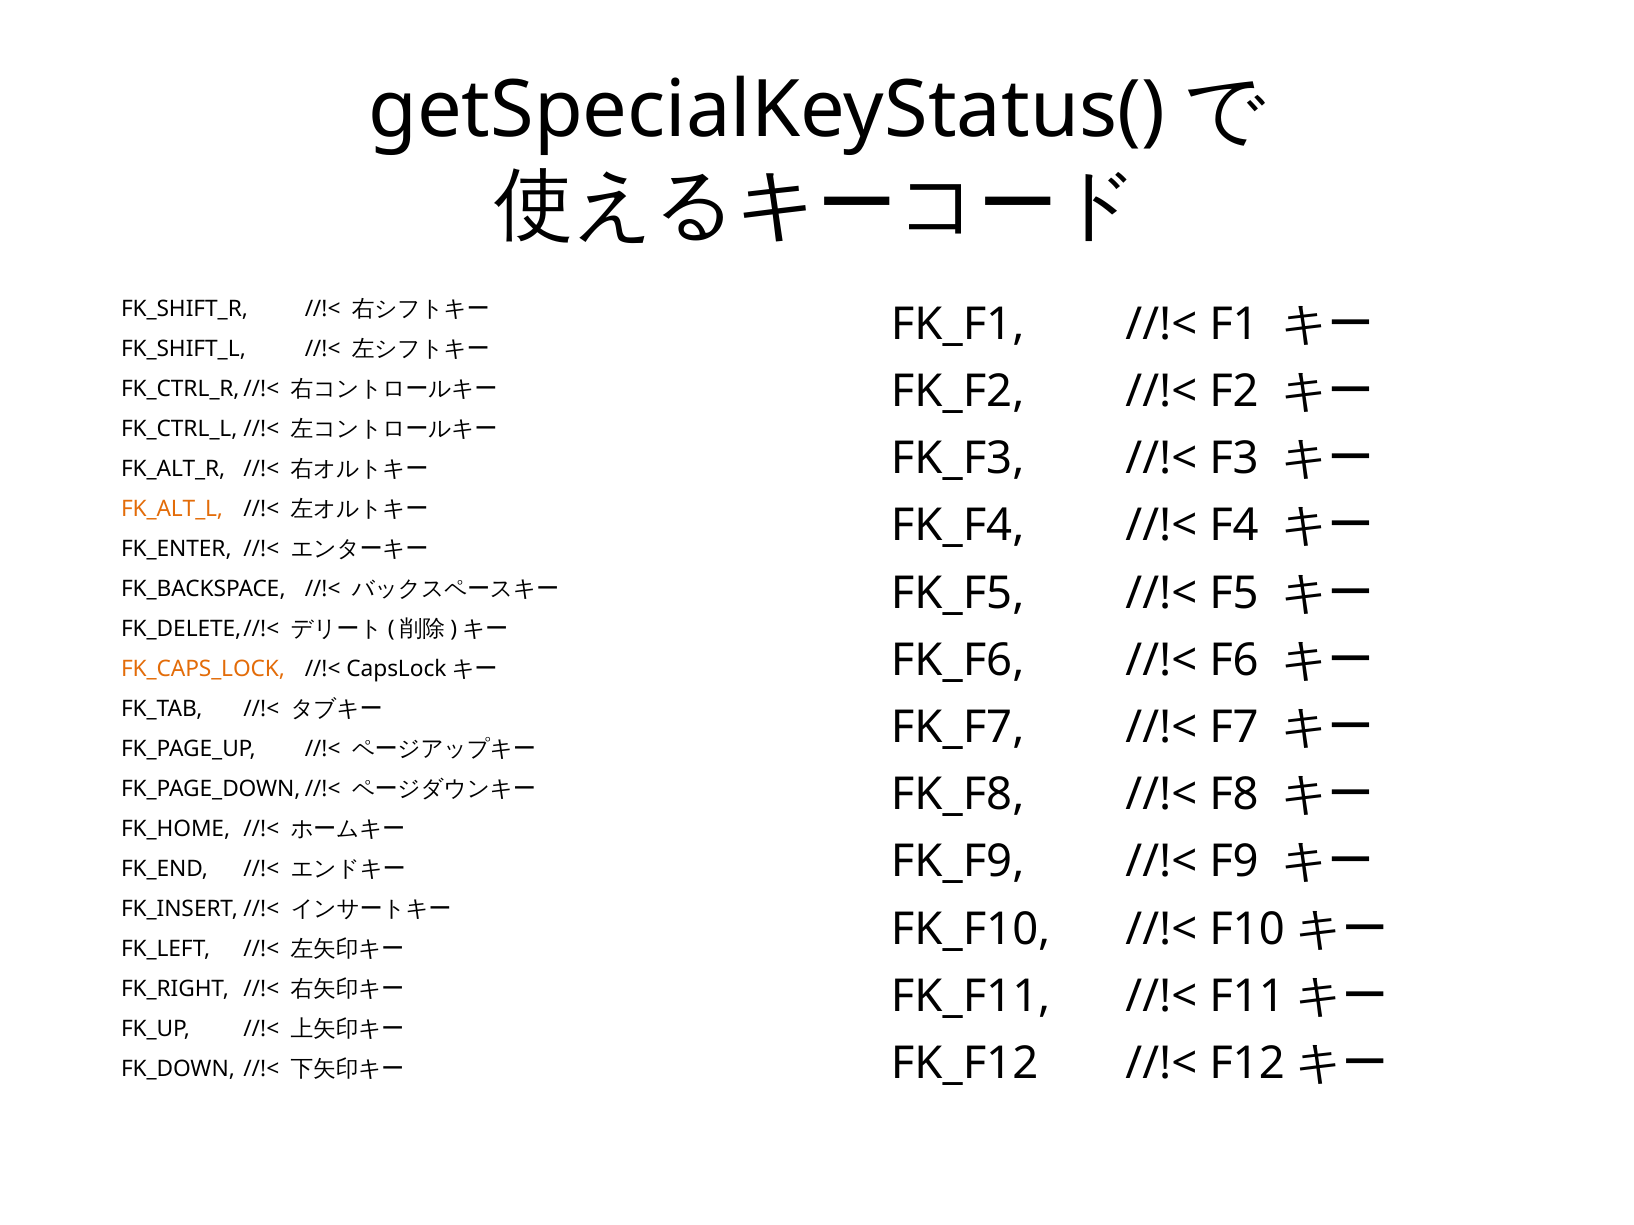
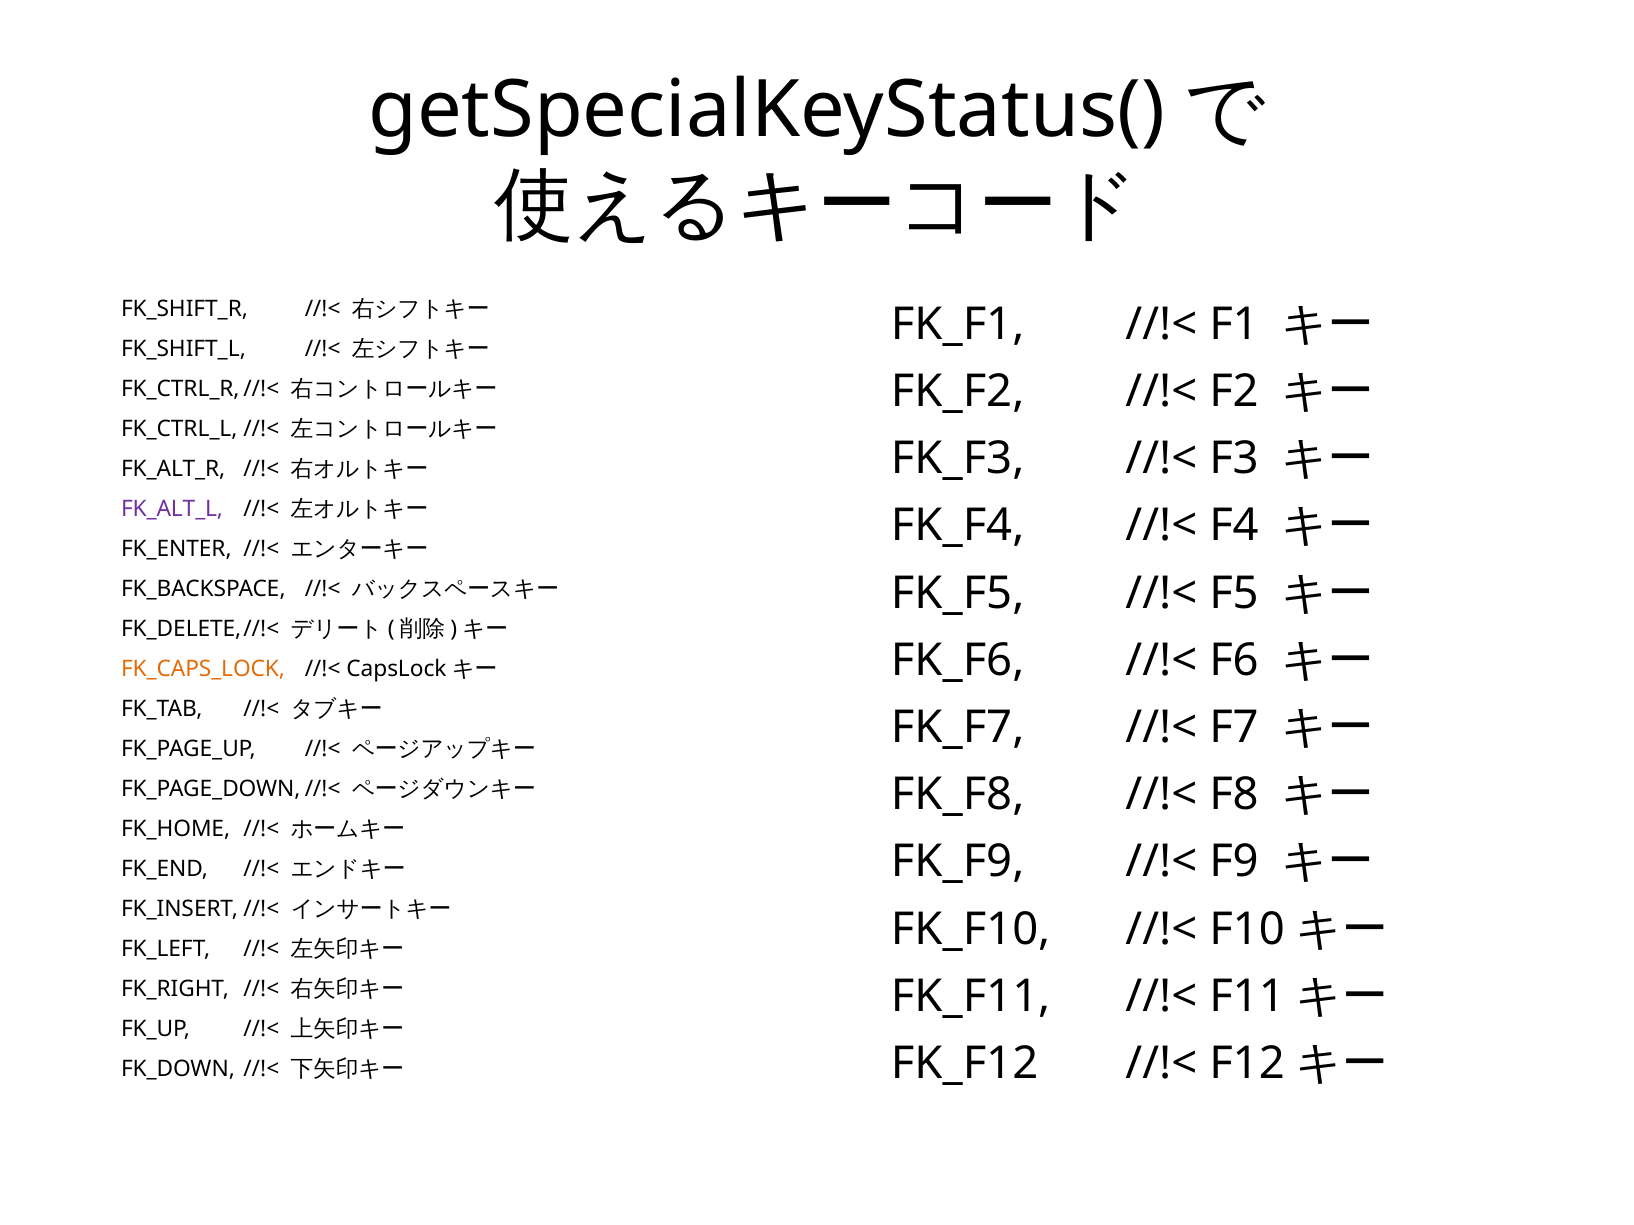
FK_ALT_L colour: orange -> purple (172, 509)
